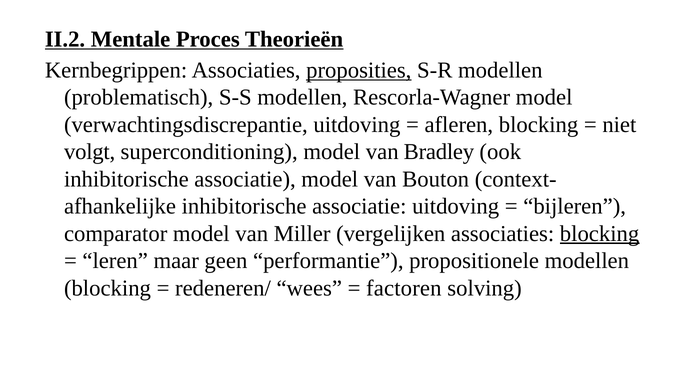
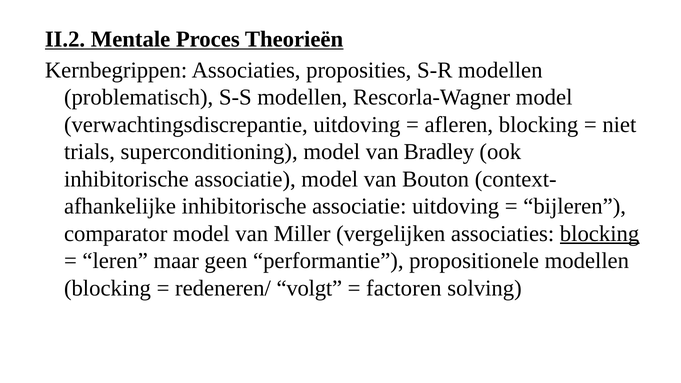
proposities underline: present -> none (359, 70)
volgt: volgt -> trials (89, 152)
wees: wees -> volgt (309, 288)
